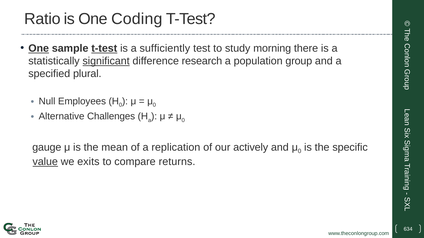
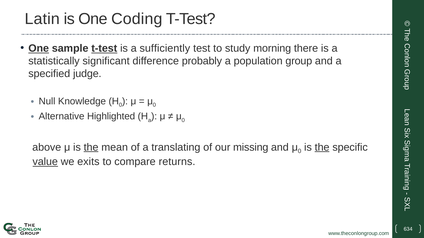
Ratio: Ratio -> Latin (42, 19)
significant underline: present -> none (106, 61)
research: research -> probably (202, 61)
plural: plural -> judge (87, 74)
Employees: Employees -> Knowledge (82, 102)
Challenges: Challenges -> Highlighted (111, 117)
gauge: gauge -> above (47, 148)
the underline: none -> present (91, 148)
replication: replication -> translating (176, 148)
actively: actively -> missing (251, 148)
the underline: none -> present (322, 148)
